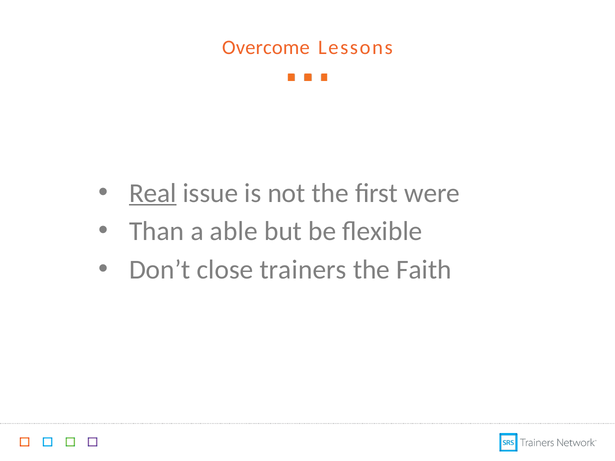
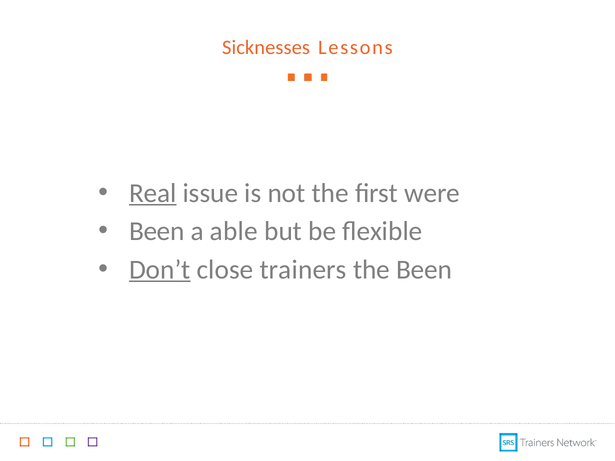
Overcome: Overcome -> Sicknesses (266, 48)
Than: Than -> Been (157, 232)
Don’t underline: none -> present (160, 270)
the Faith: Faith -> Been (424, 270)
